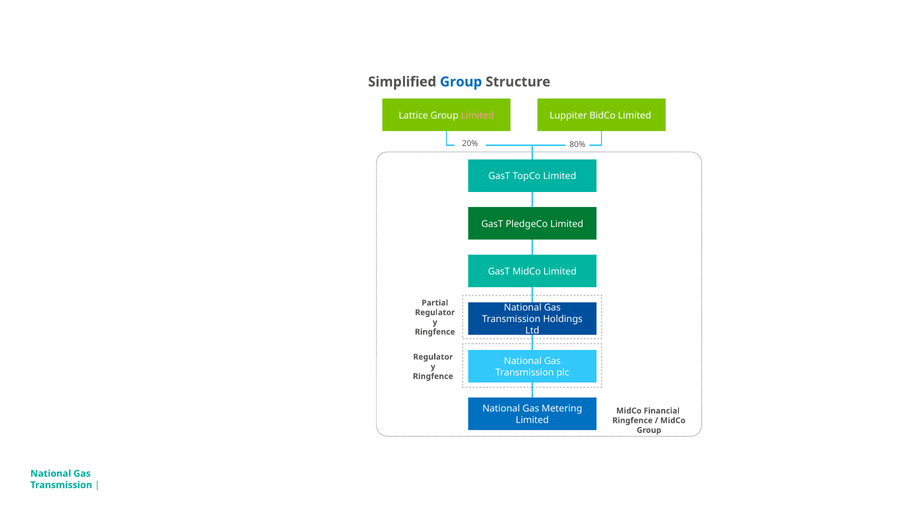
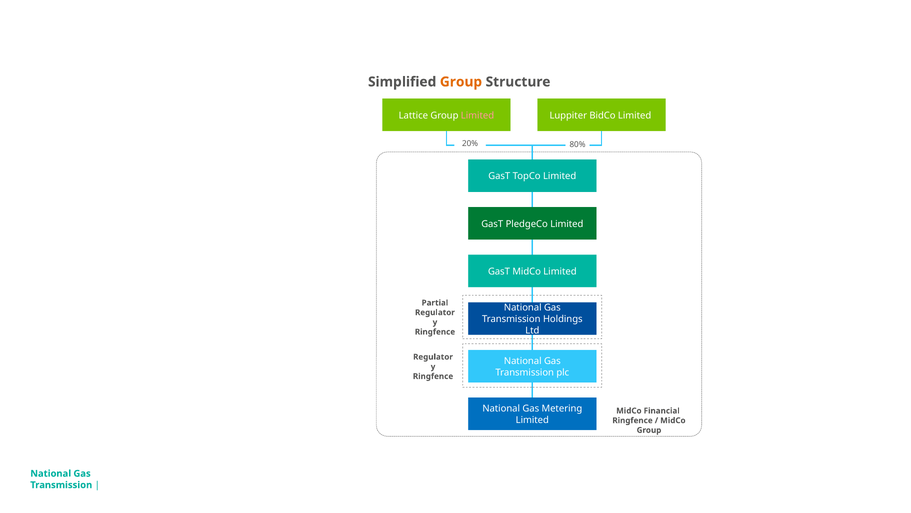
Group colour: blue -> orange (461, 82)
